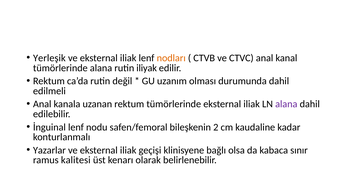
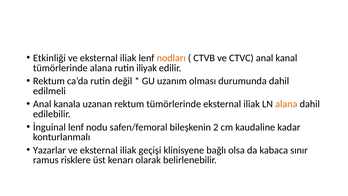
Yerleşik: Yerleşik -> Etkinliği (49, 58)
alana colour: purple -> orange (286, 104)
kalitesi: kalitesi -> risklere (76, 160)
